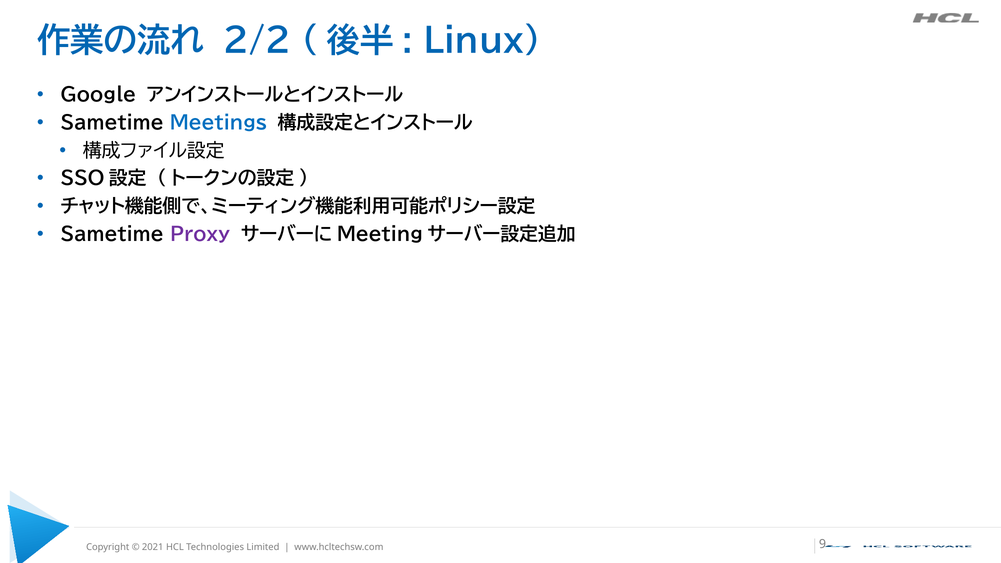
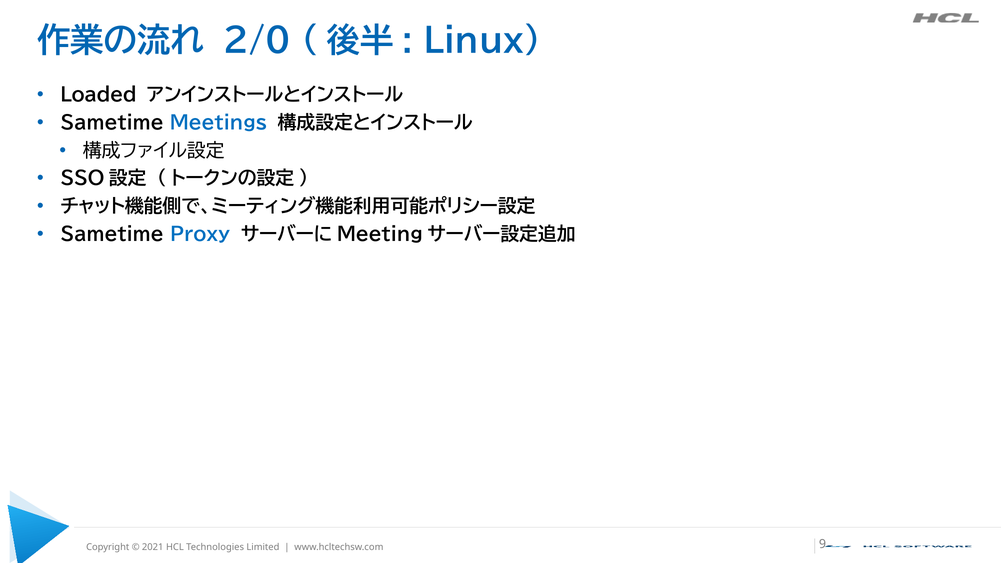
2/2: 2/2 -> 2/0 (257, 41)
Google: Google -> Loaded (98, 95)
Proxy colour: purple -> blue (200, 235)
